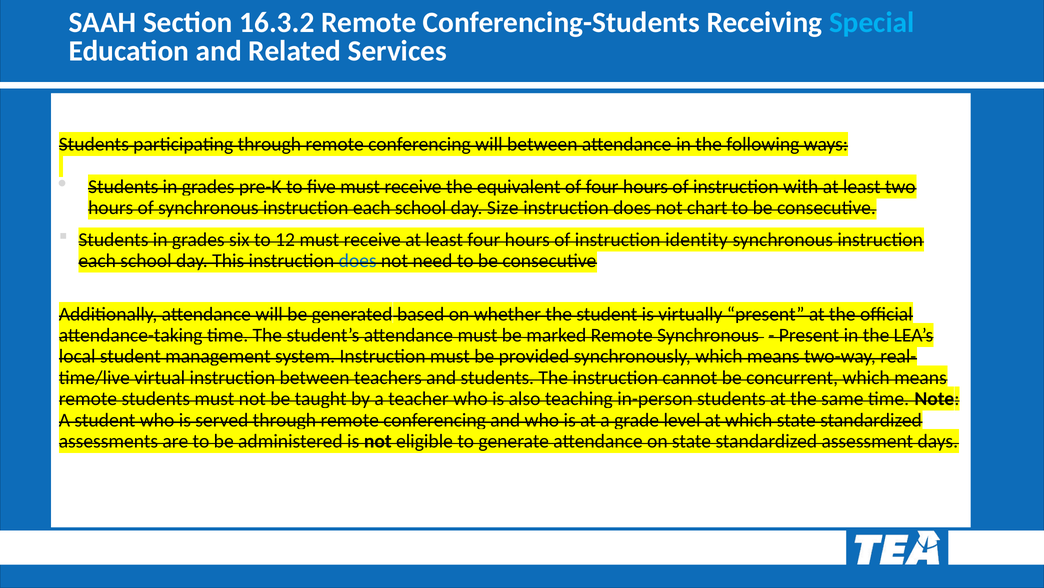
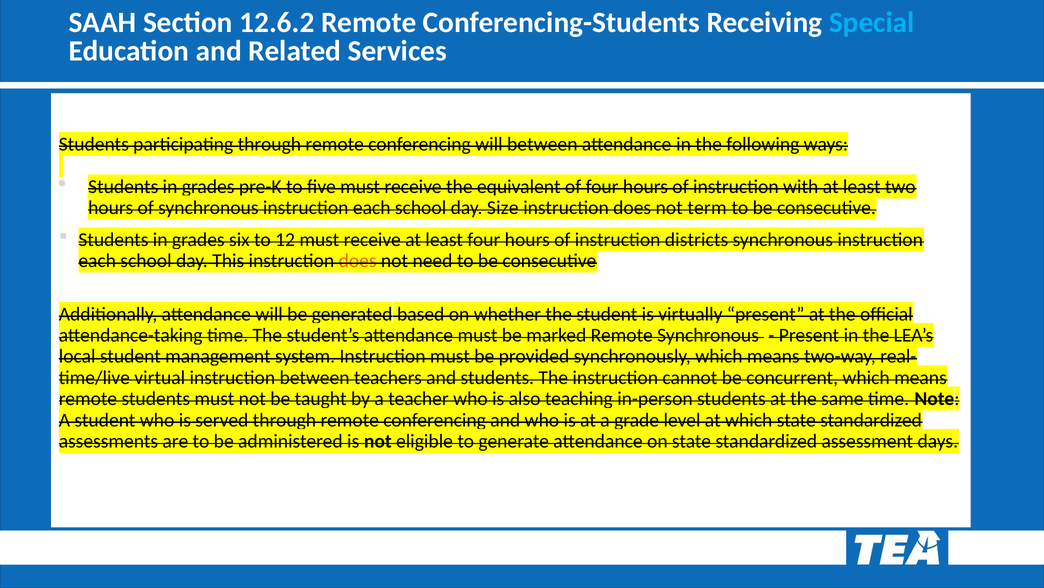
16.3.2: 16.3.2 -> 12.6.2 (277, 22)
chart: chart -> term (707, 207)
identity: identity -> districts (697, 239)
does colour: blue -> orange (358, 261)
